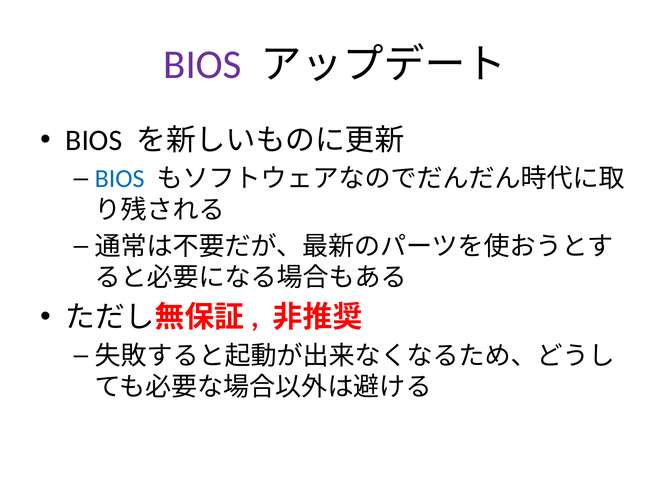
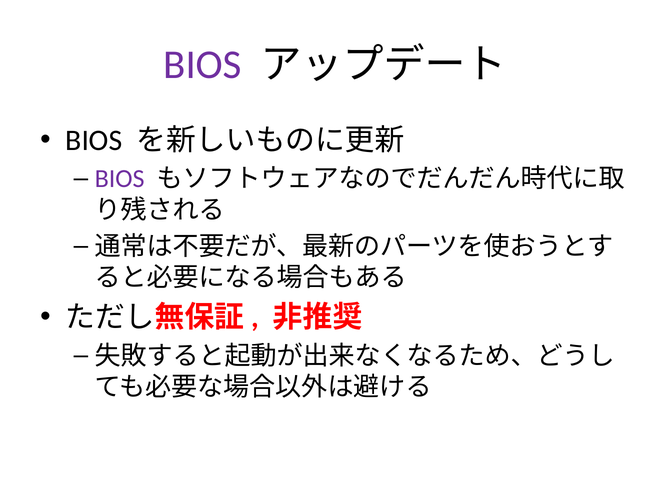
BIOS colour: blue -> purple (120, 179)
